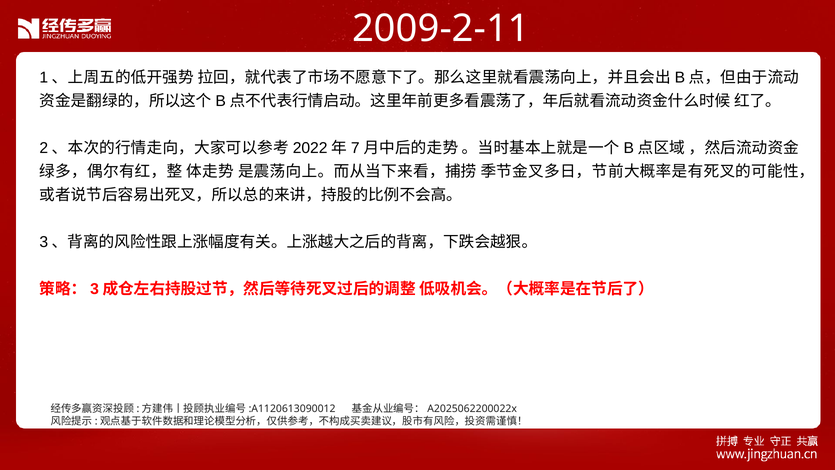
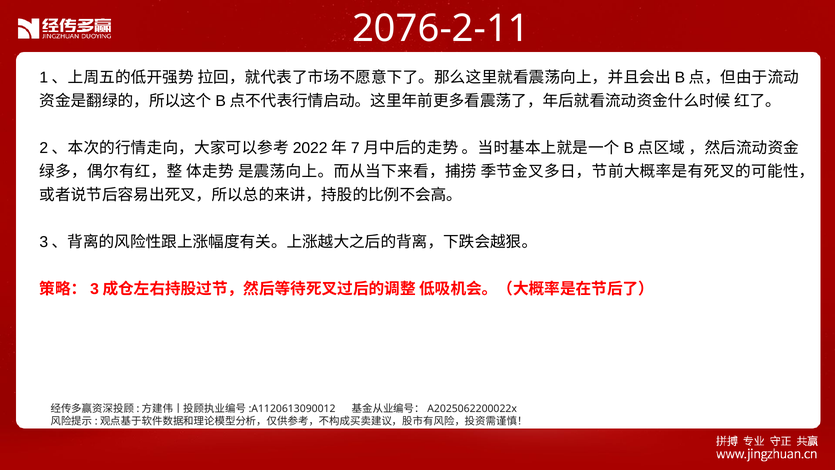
2009-2-11: 2009-2-11 -> 2076-2-11 (441, 29)
